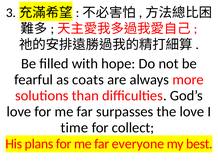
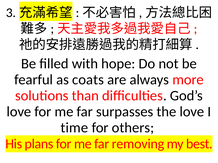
collect: collect -> others (133, 128)
everyone: everyone -> removing (138, 144)
